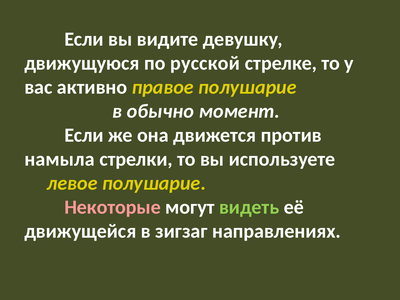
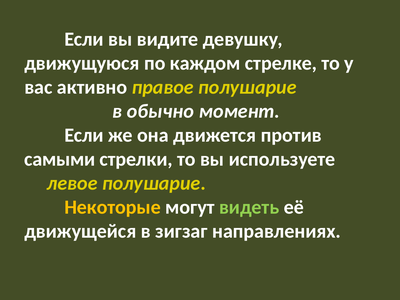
русской: русской -> каждом (205, 63)
намыла: намыла -> самыми (60, 159)
Некоторые colour: pink -> yellow (113, 207)
